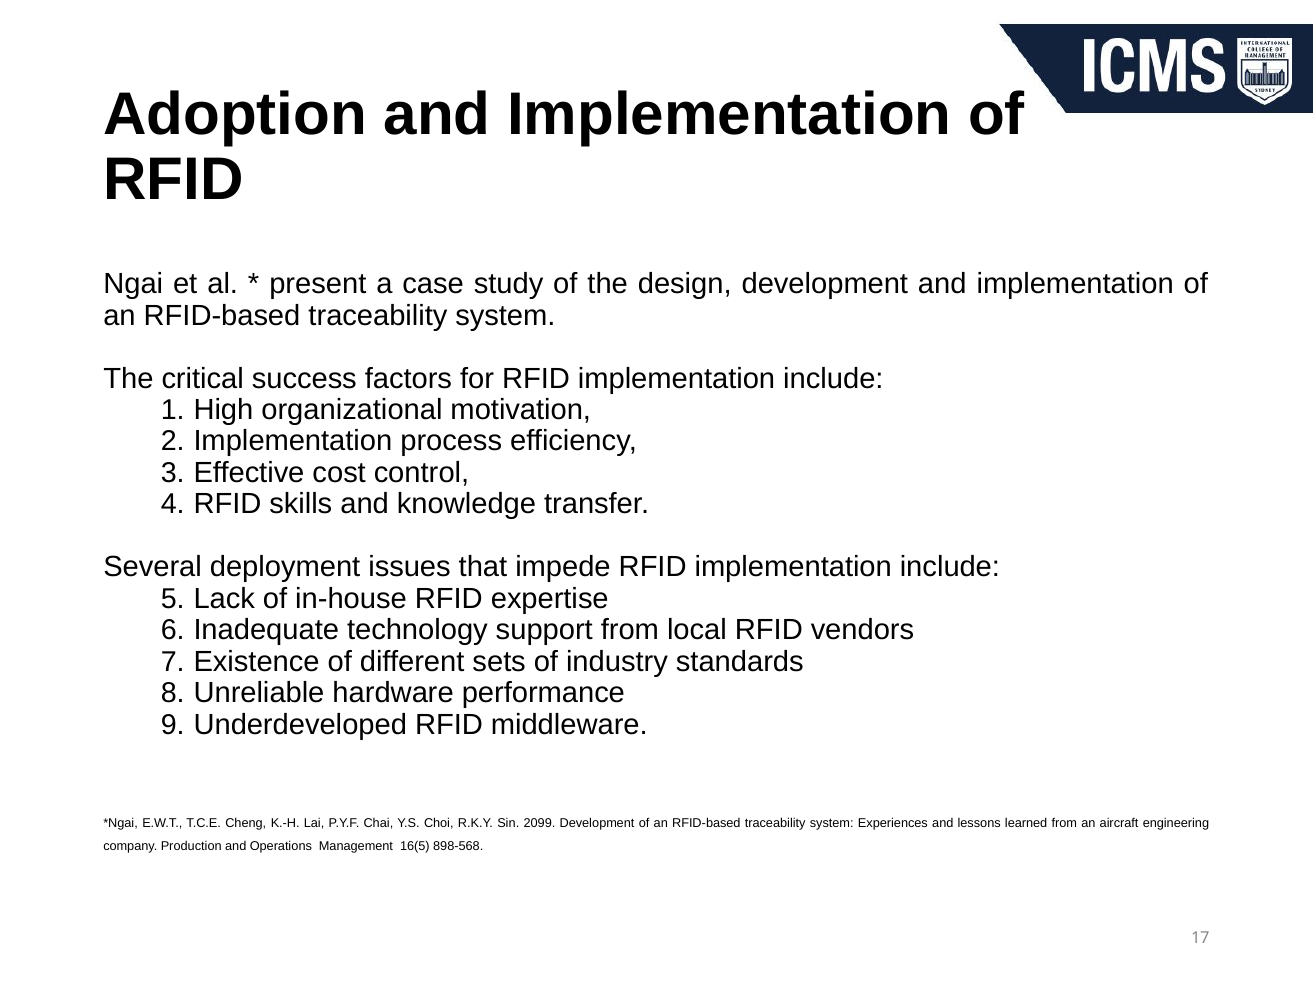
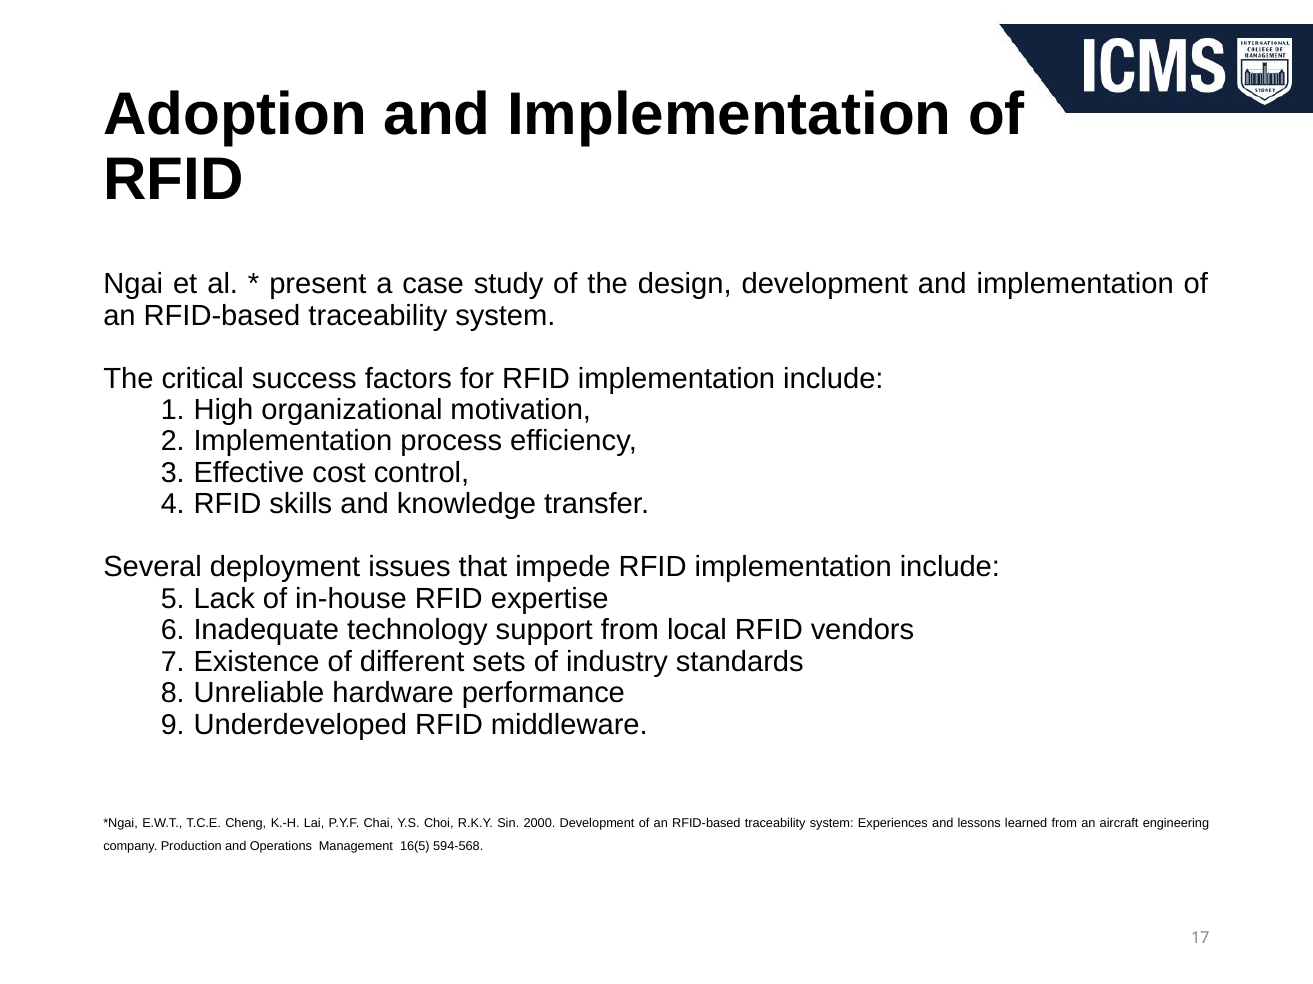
2099: 2099 -> 2000 (539, 824)
898-568: 898-568 -> 594-568 (458, 847)
